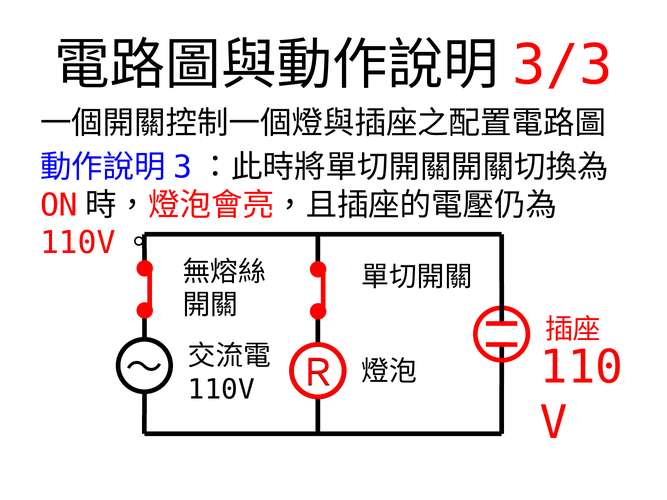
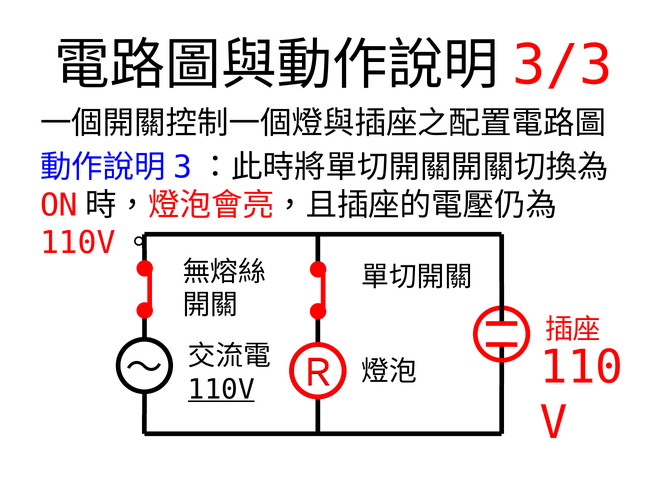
110V underline: none -> present (221, 390)
